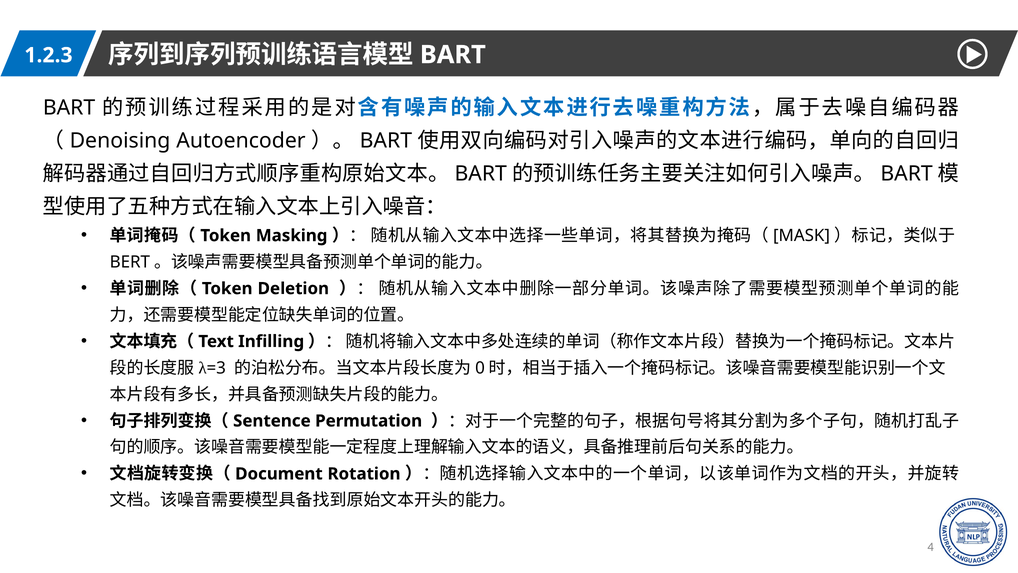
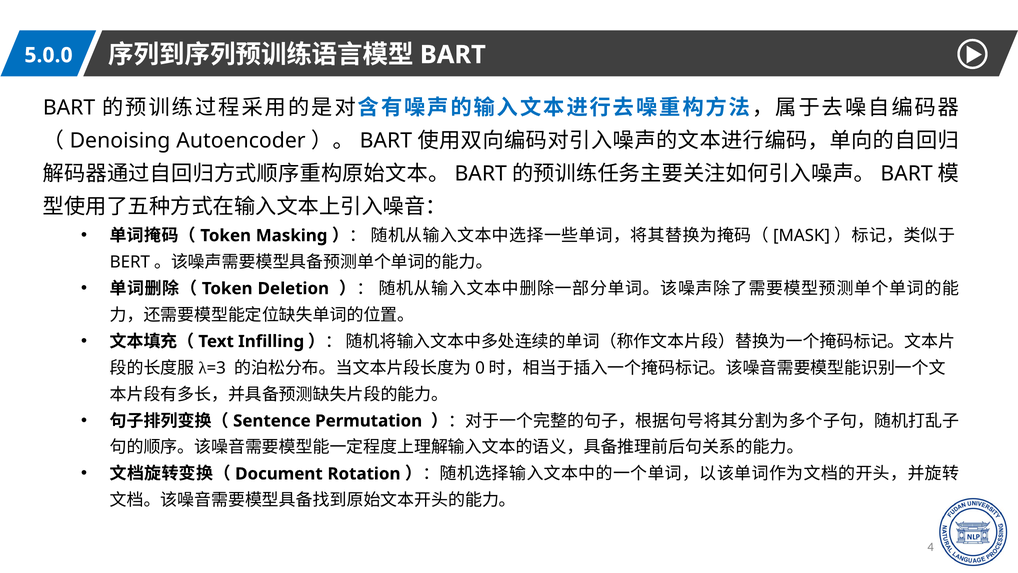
1.2.3: 1.2.3 -> 5.0.0 (48, 55)
